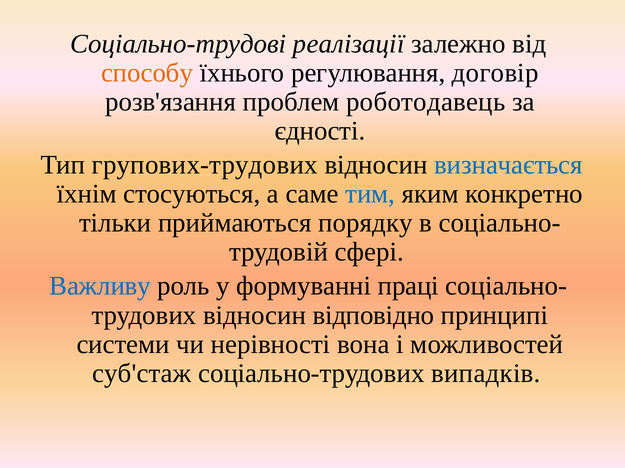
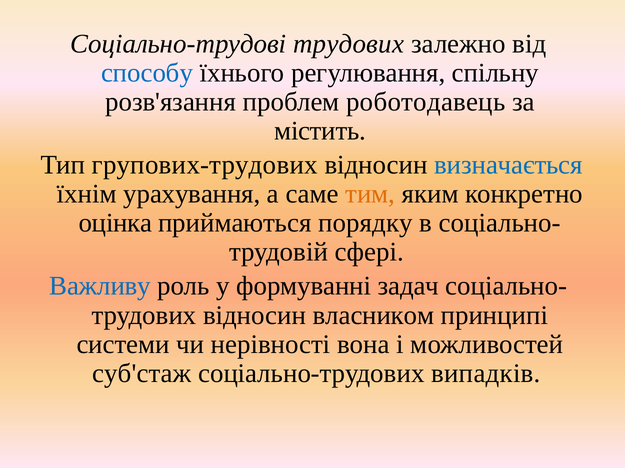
Соціально-трудові реалізації: реалізації -> трудових (349, 44)
способу colour: orange -> blue (147, 73)
договір: договір -> спільну (495, 73)
єдності: єдності -> містить (320, 131)
стосуються: стосуються -> урахування (192, 194)
тим colour: blue -> orange (370, 194)
тільки: тільки -> оцінка (115, 223)
праці: праці -> задач (408, 287)
відповідно: відповідно -> власником (373, 316)
